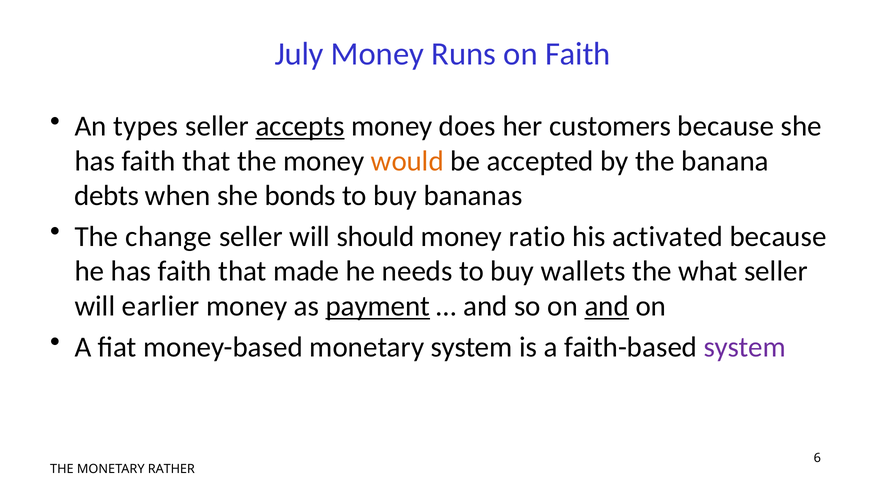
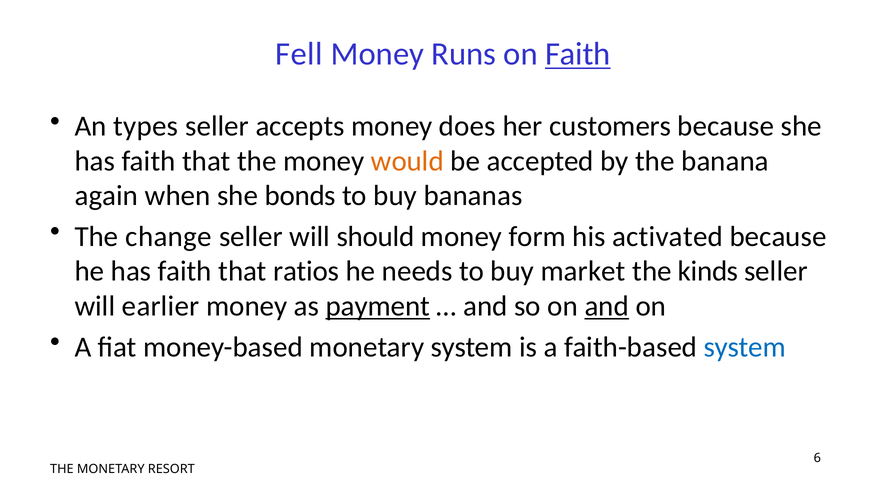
July: July -> Fell (299, 54)
Faith underline: none -> present (578, 54)
accepts underline: present -> none (300, 126)
debts: debts -> again (106, 196)
ratio: ratio -> form (537, 237)
made: made -> ratios (306, 271)
wallets: wallets -> market (583, 271)
what: what -> kinds (708, 271)
system colour: purple -> blue (745, 347)
RATHER: RATHER -> RESORT (171, 469)
